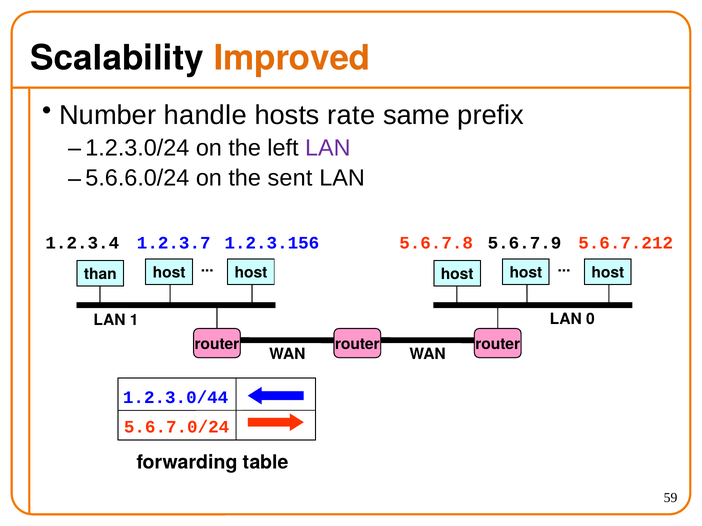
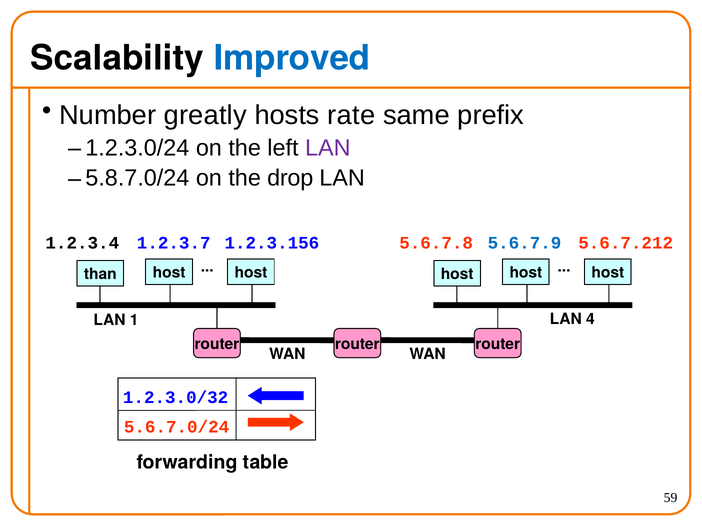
Improved colour: orange -> blue (292, 58)
handle: handle -> greatly (205, 115)
5.6.6.0/24: 5.6.6.0/24 -> 5.8.7.0/24 (137, 178)
sent: sent -> drop (290, 178)
5.6.7.9 colour: black -> blue (524, 243)
0: 0 -> 4 (590, 319)
1.2.3.0/44: 1.2.3.0/44 -> 1.2.3.0/32 (176, 398)
